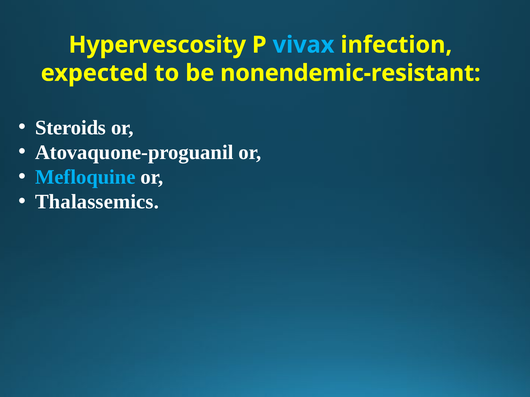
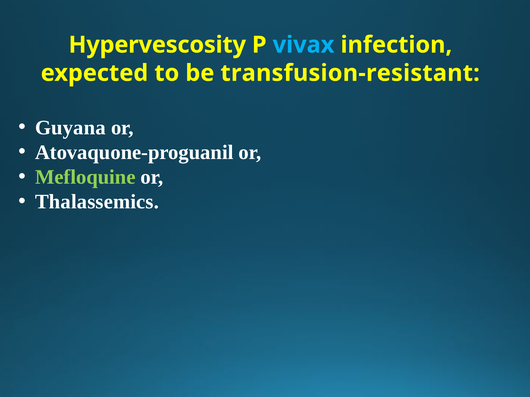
nonendemic-resistant: nonendemic-resistant -> transfusion-resistant (350, 73)
Steroids: Steroids -> Guyana (70, 128)
Mefloquine colour: light blue -> light green (85, 177)
